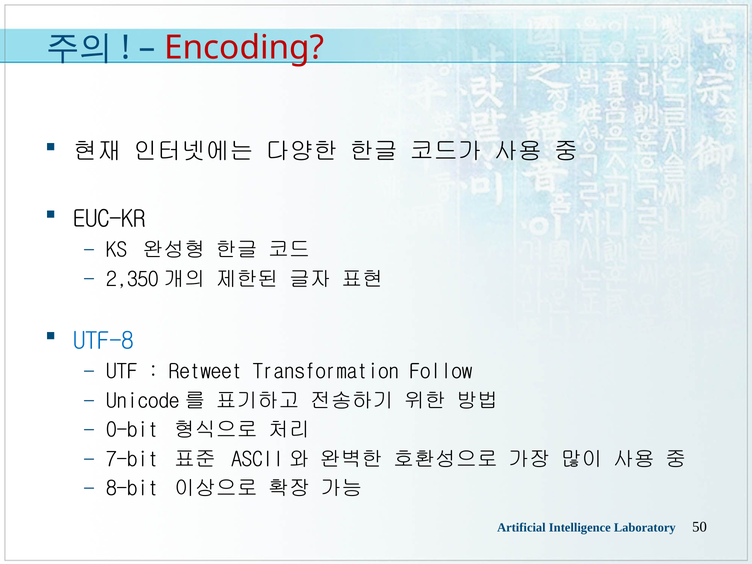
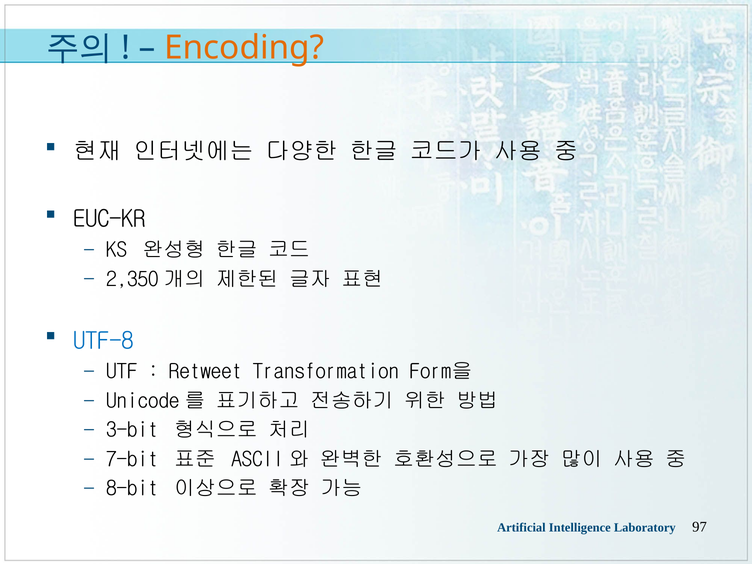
Encoding colour: red -> orange (244, 48)
Follow: Follow -> Form을 (441, 372)
0-bit: 0-bit -> 3-bit (132, 430)
50: 50 -> 97 (700, 527)
